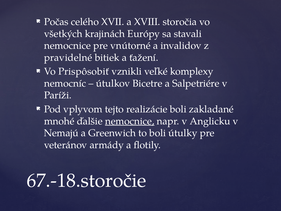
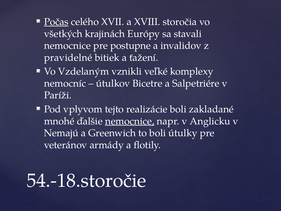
Počas underline: none -> present (56, 22)
vnútorné: vnútorné -> postupne (131, 46)
Prispôsobiť: Prispôsobiť -> Vzdelaným (84, 71)
67.-18.storočie: 67.-18.storočie -> 54.-18.storočie (87, 181)
